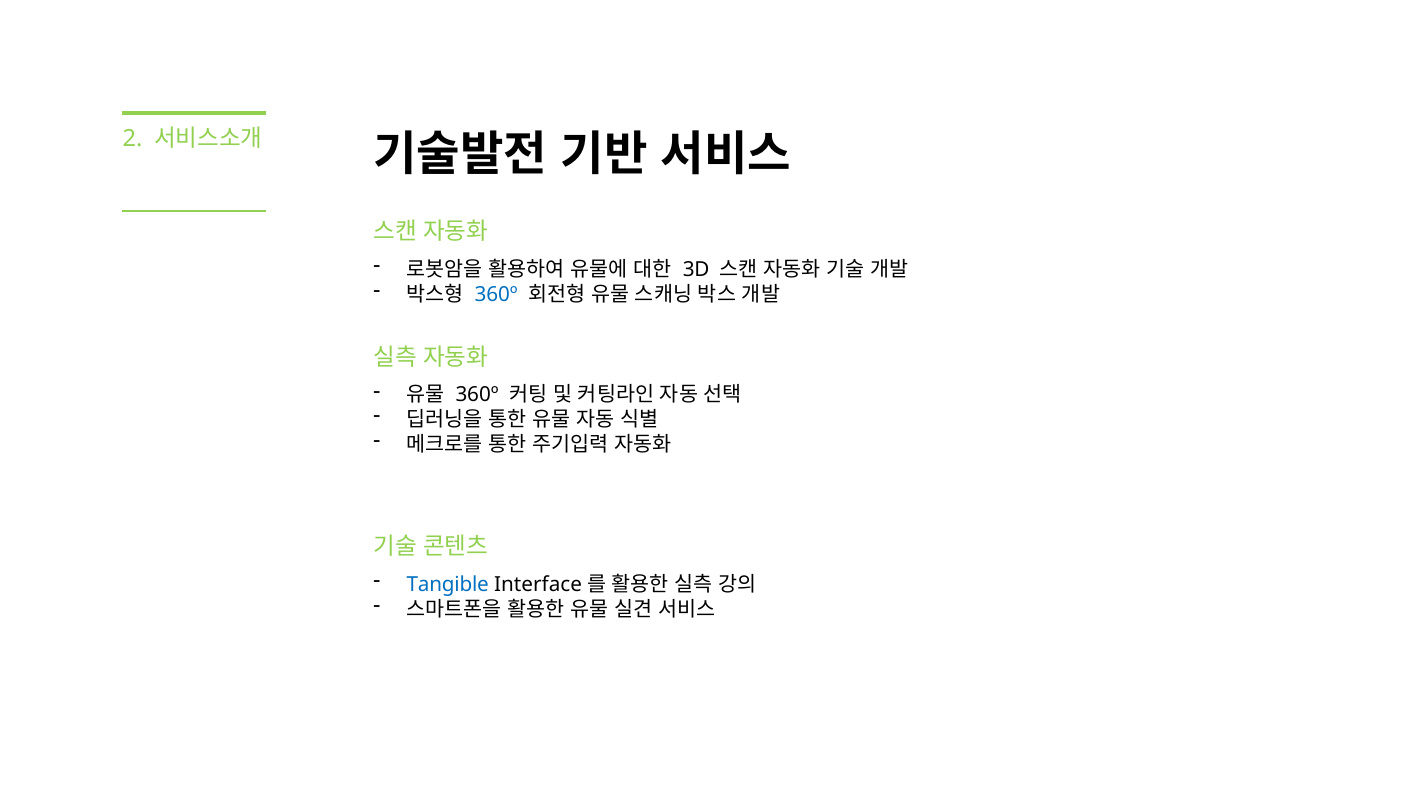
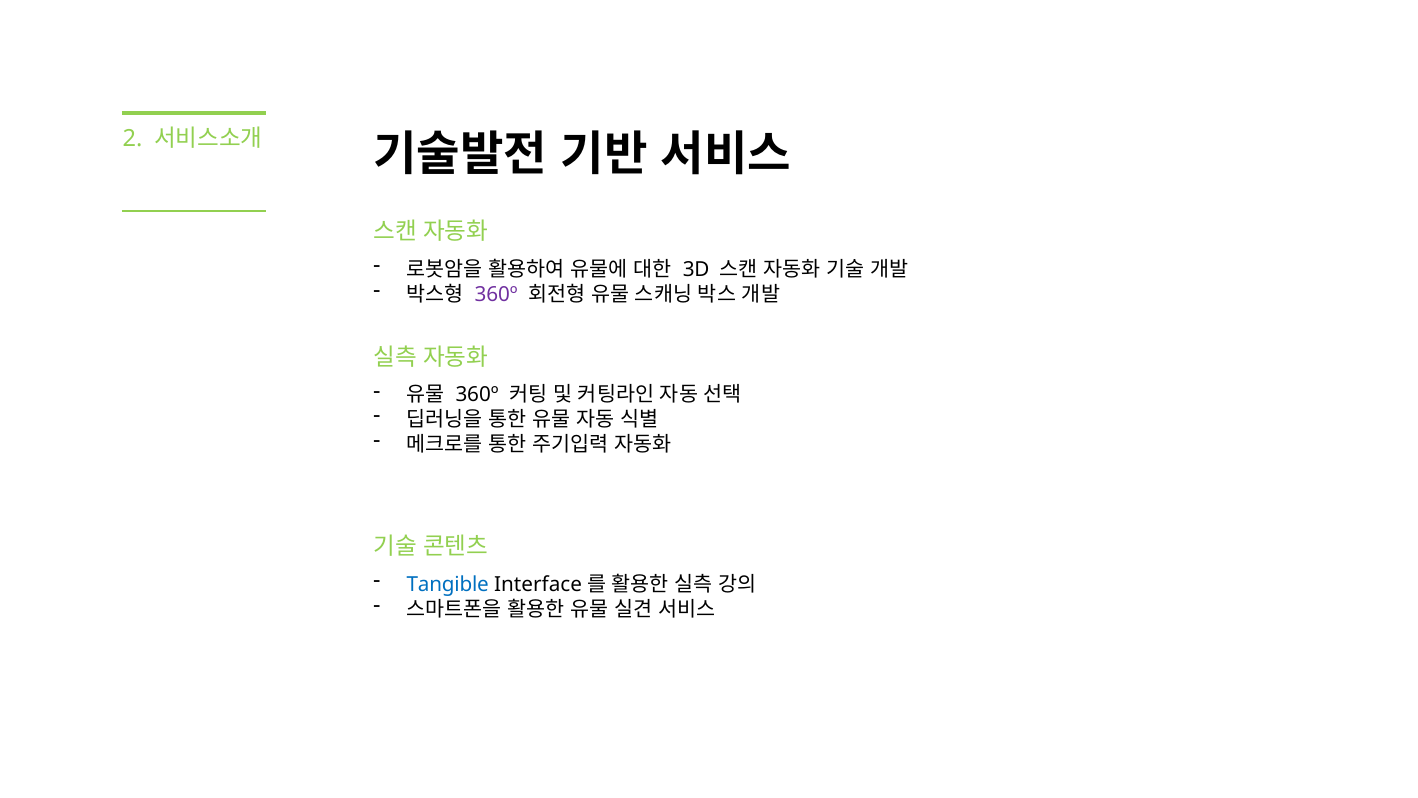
360º colour: blue -> purple (496, 294)
